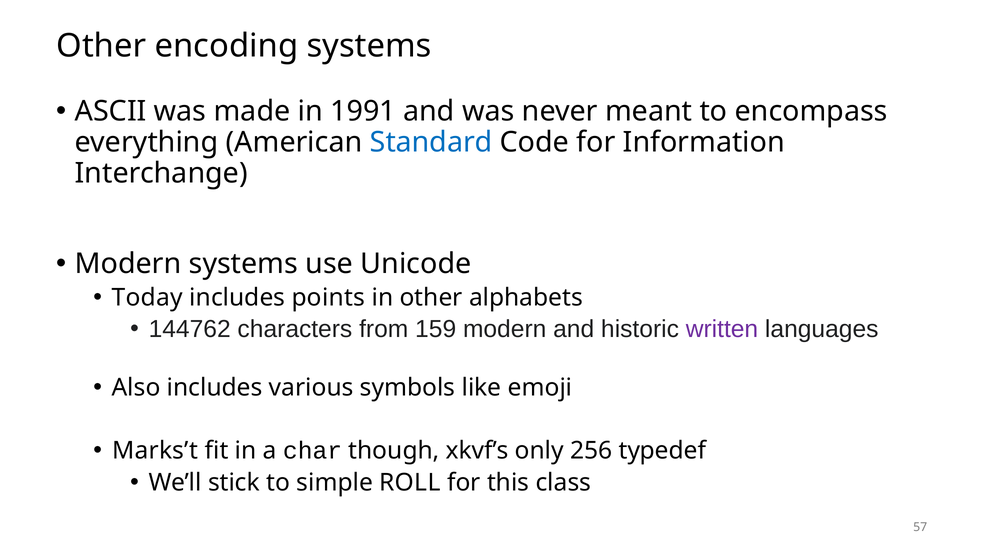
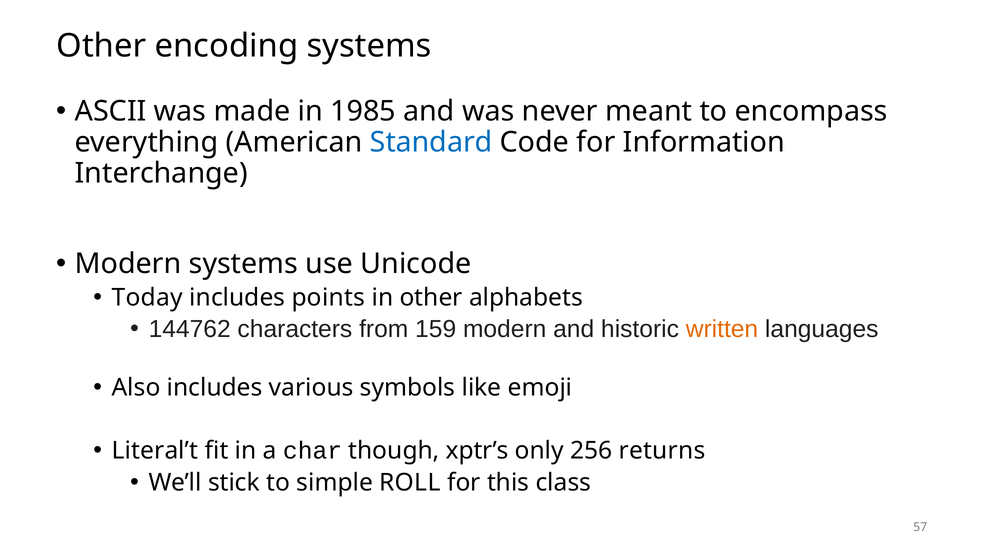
1991: 1991 -> 1985 (363, 111)
written colour: purple -> orange (722, 330)
Marks’t: Marks’t -> Literal’t (155, 451)
xkvf’s: xkvf’s -> xptr’s (477, 451)
typedef: typedef -> returns (662, 451)
